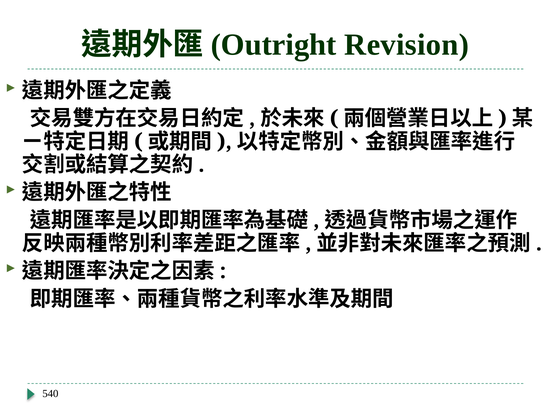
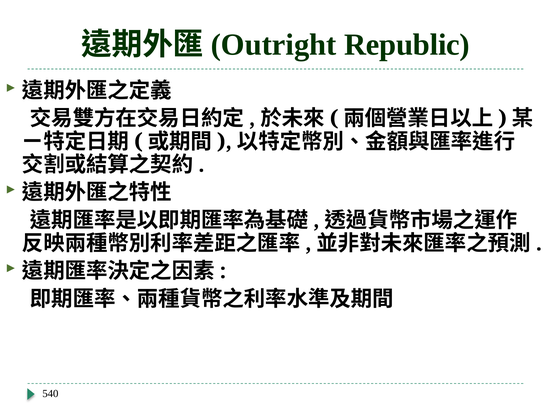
Revision: Revision -> Republic (407, 45)
